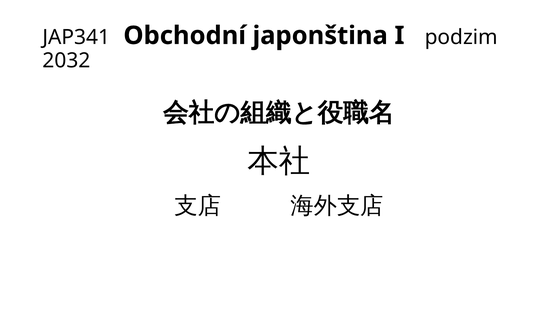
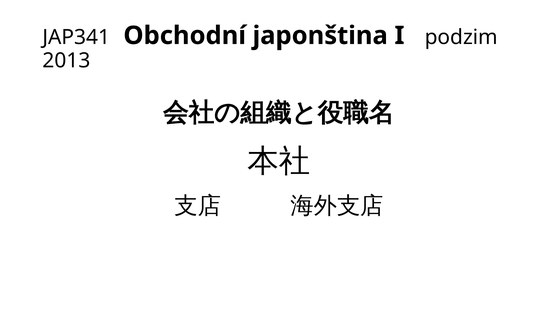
2032: 2032 -> 2013 (66, 61)
